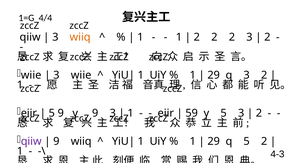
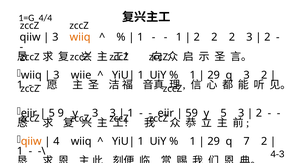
wiie: wiie -> wiiq (31, 75)
9: 9 -> 3 (95, 113)
qiiw colour: purple -> orange (31, 141)
9: 9 -> 4 (56, 141)
q 5: 5 -> 7 (247, 141)
